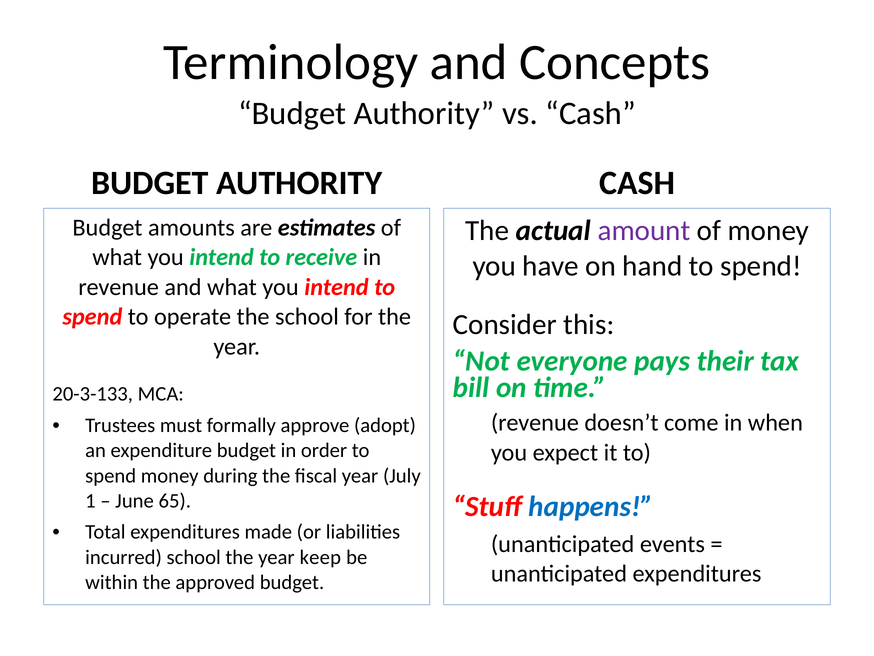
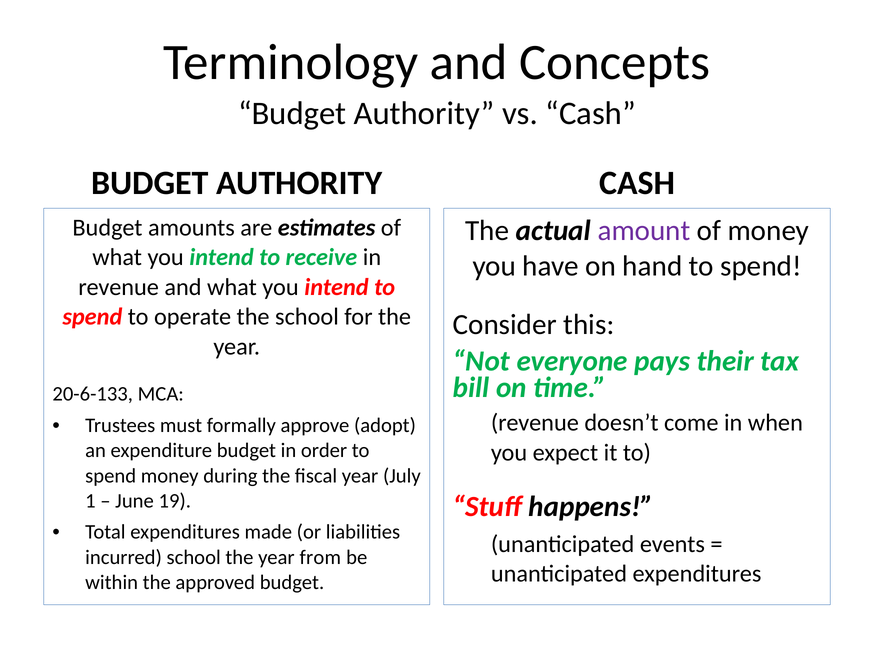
20-3-133: 20-3-133 -> 20-6-133 (93, 394)
65: 65 -> 19 (175, 501)
happens colour: blue -> black (591, 506)
keep: keep -> from (320, 557)
